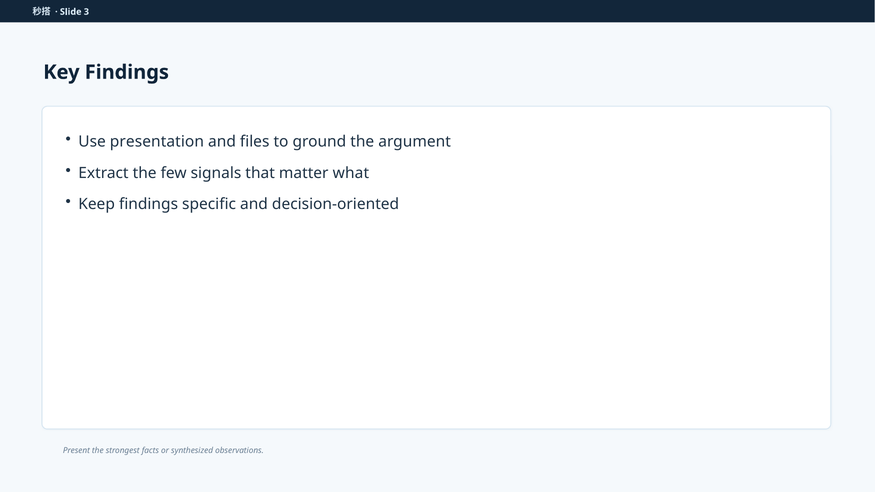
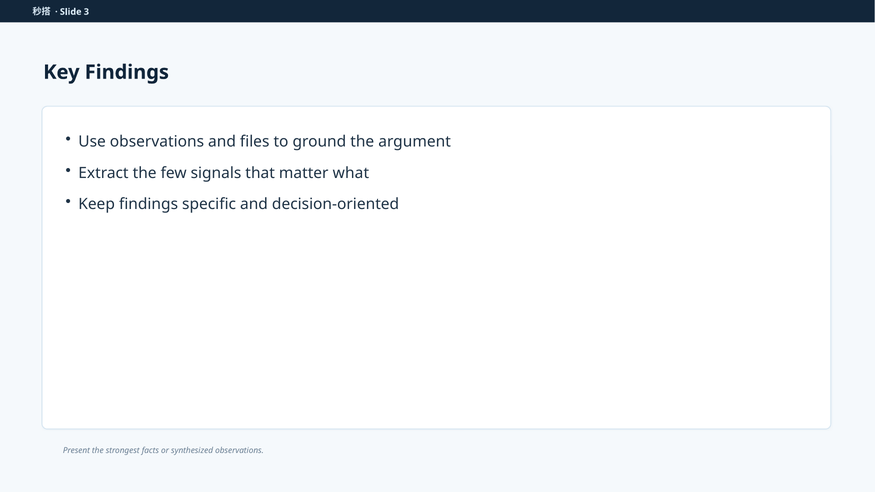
Use presentation: presentation -> observations (157, 142)
